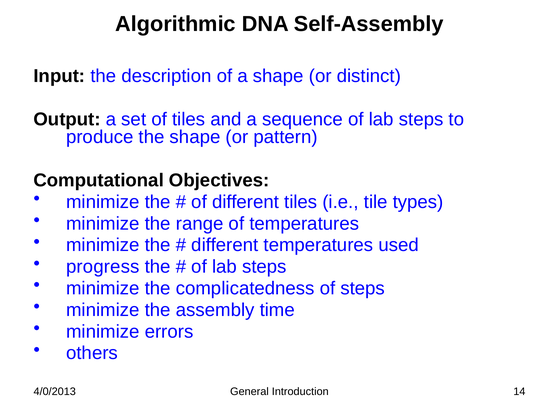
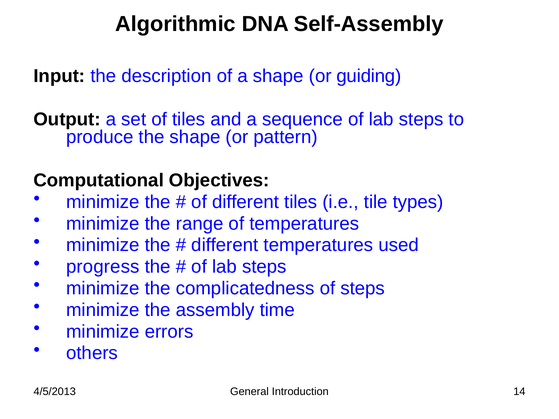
distinct: distinct -> guiding (369, 76)
4/0/2013: 4/0/2013 -> 4/5/2013 (55, 392)
